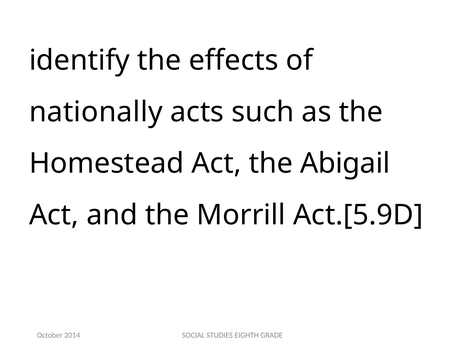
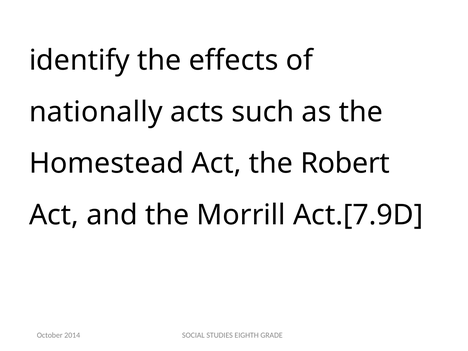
Abigail: Abigail -> Robert (345, 163)
Act.[5.9D: Act.[5.9D -> Act.[7.9D (358, 215)
